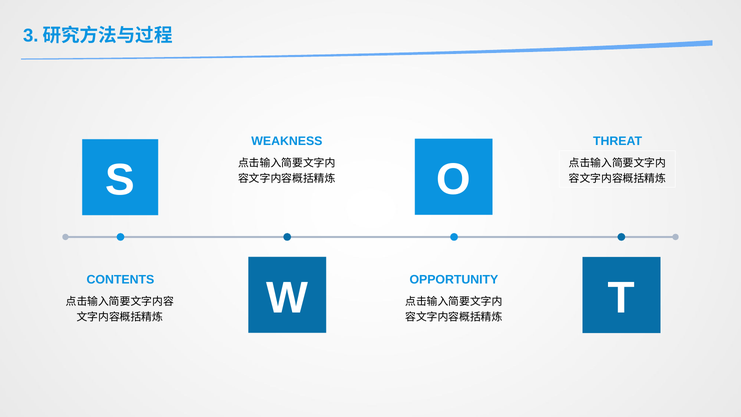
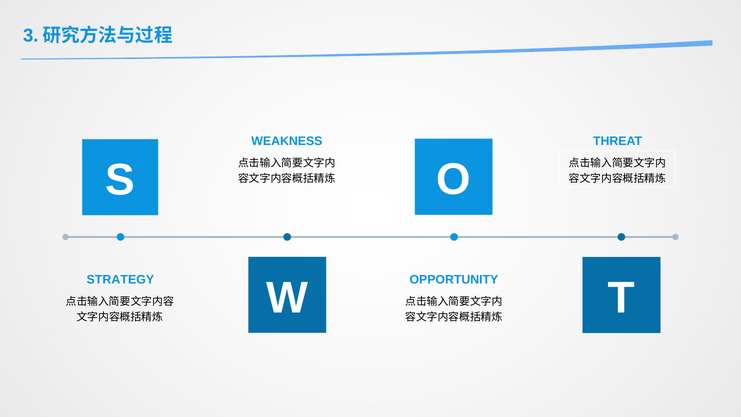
CONTENTS: CONTENTS -> STRATEGY (120, 280)
